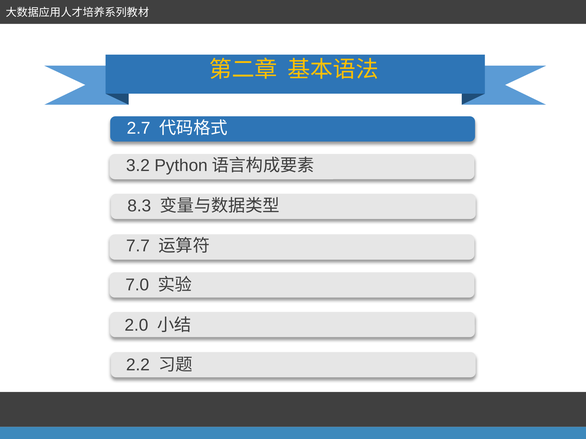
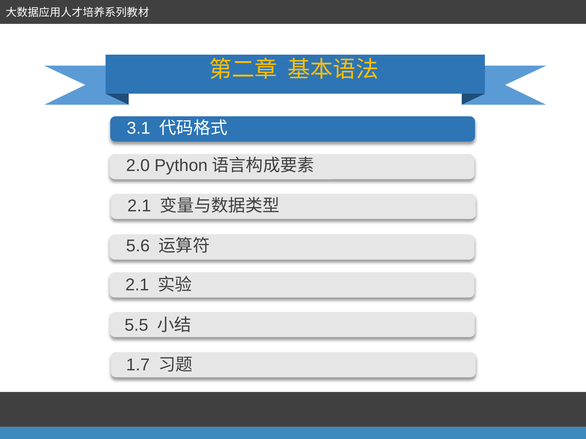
2.7: 2.7 -> 3.1 (139, 128)
3.2: 3.2 -> 2.0 (138, 166)
8.3: 8.3 -> 2.1 (139, 206)
7.7: 7.7 -> 5.6 (138, 246)
7.0: 7.0 -> 2.1 (137, 285)
2.0: 2.0 -> 5.5 (136, 326)
2.2: 2.2 -> 1.7 (138, 365)
